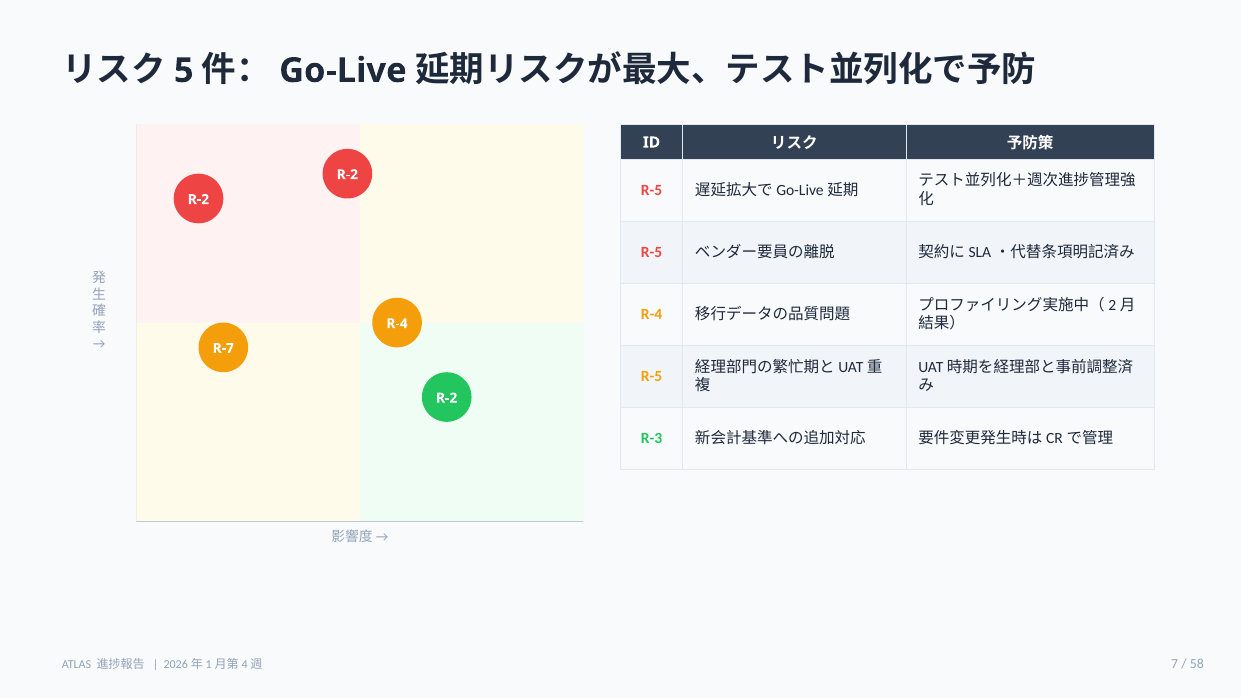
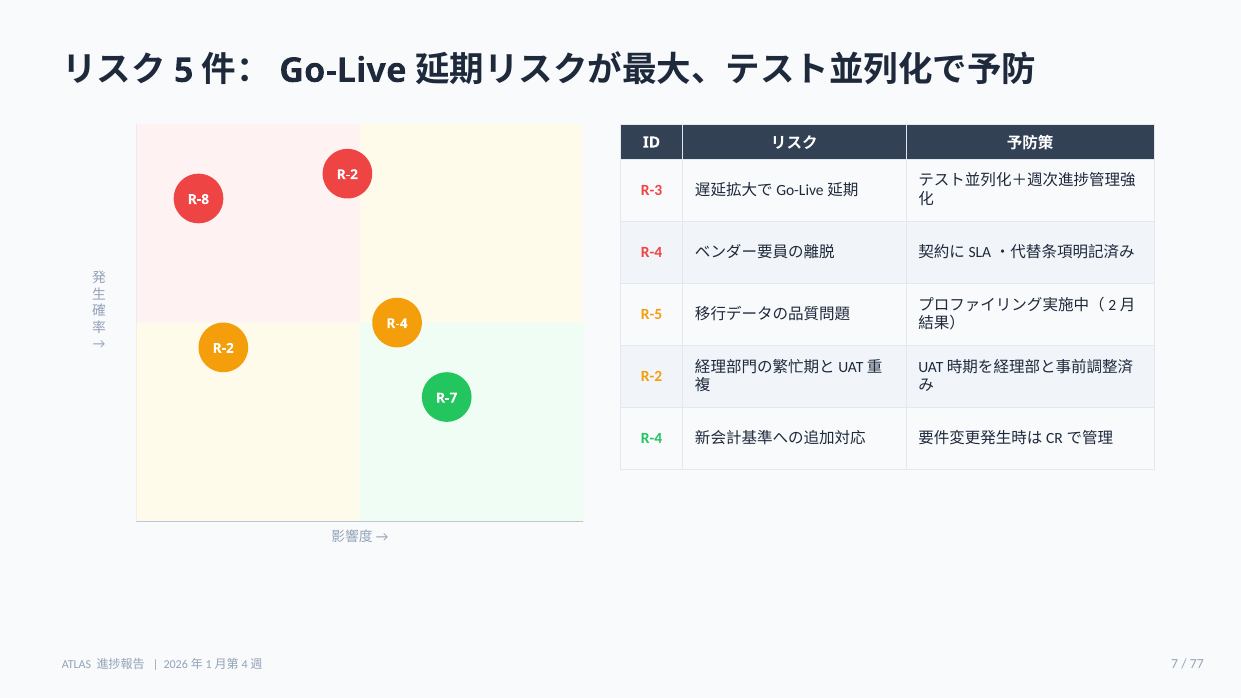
R-5: R-5 -> R-3 (652, 190)
R-2: R-2 -> R-8 (198, 199)
R-5: R-5 -> R-4 (652, 252)
R-4: R-4 -> R-5 (652, 314)
R-7: R-7 -> R-2 (223, 348)
R-5: R-5 -> R-2 (652, 376)
R-2: R-2 -> R-7 (447, 398)
R-3: R-3 -> R-4 (652, 438)
58: 58 -> 77 (1197, 664)
